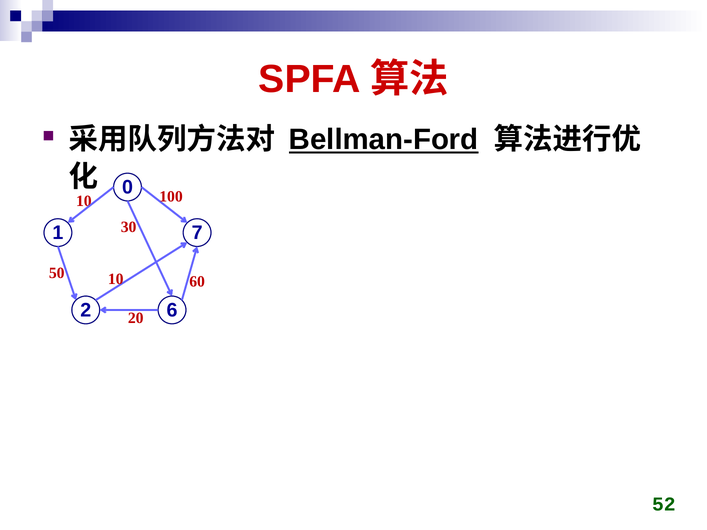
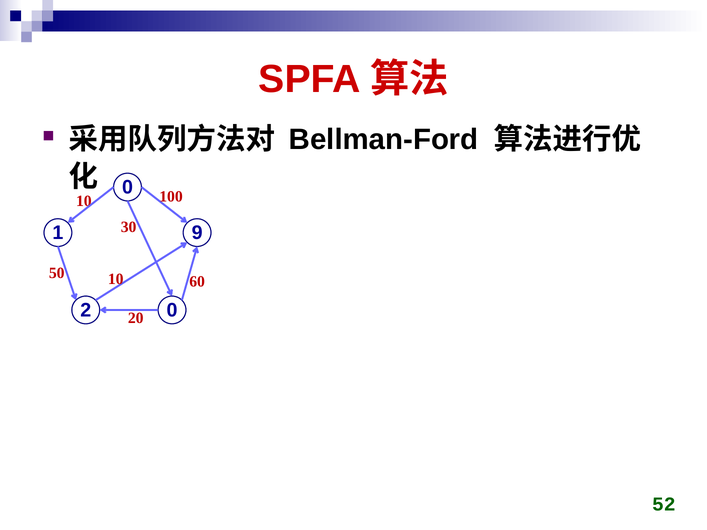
Bellman-Ford underline: present -> none (384, 140)
7: 7 -> 9 (197, 233)
2 6: 6 -> 0 (172, 310)
